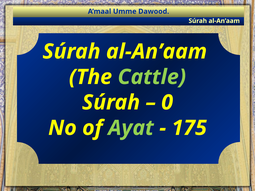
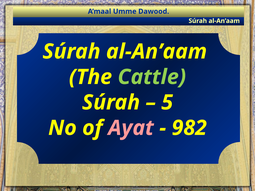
0: 0 -> 5 (167, 103)
Ayat colour: light green -> pink (131, 128)
175: 175 -> 982 (189, 128)
